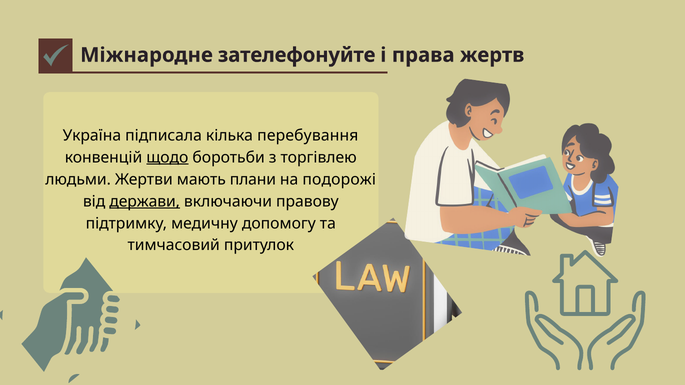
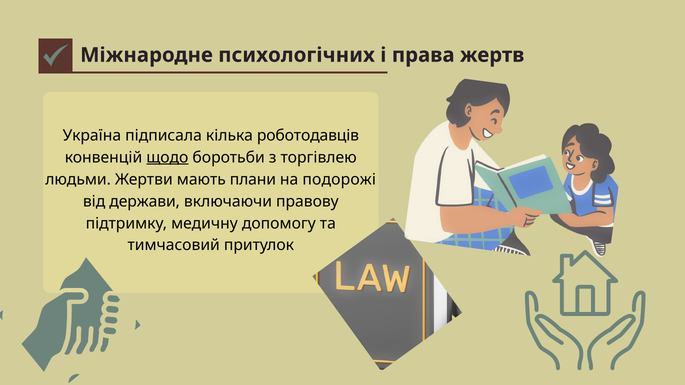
зателефонуйте: зателефонуйте -> психологічних (297, 55)
перебування: перебування -> роботодавців (308, 136)
держави underline: present -> none (145, 202)
